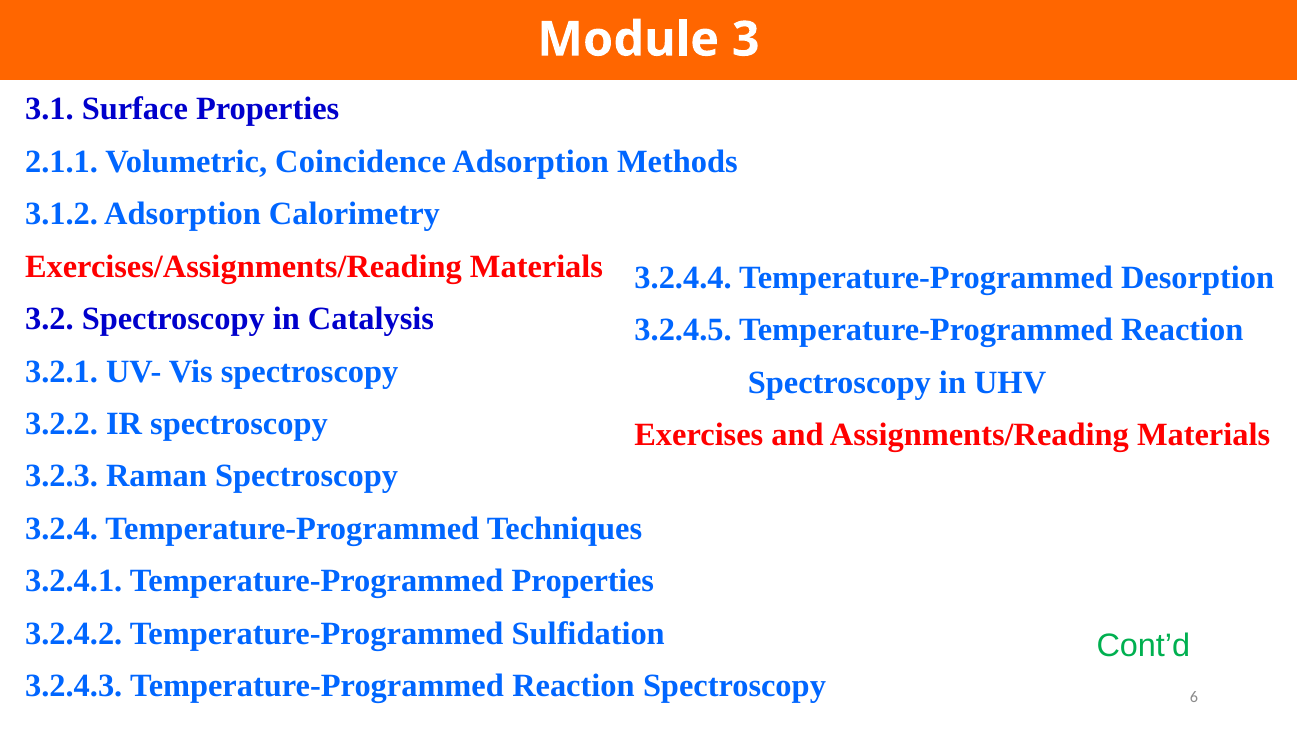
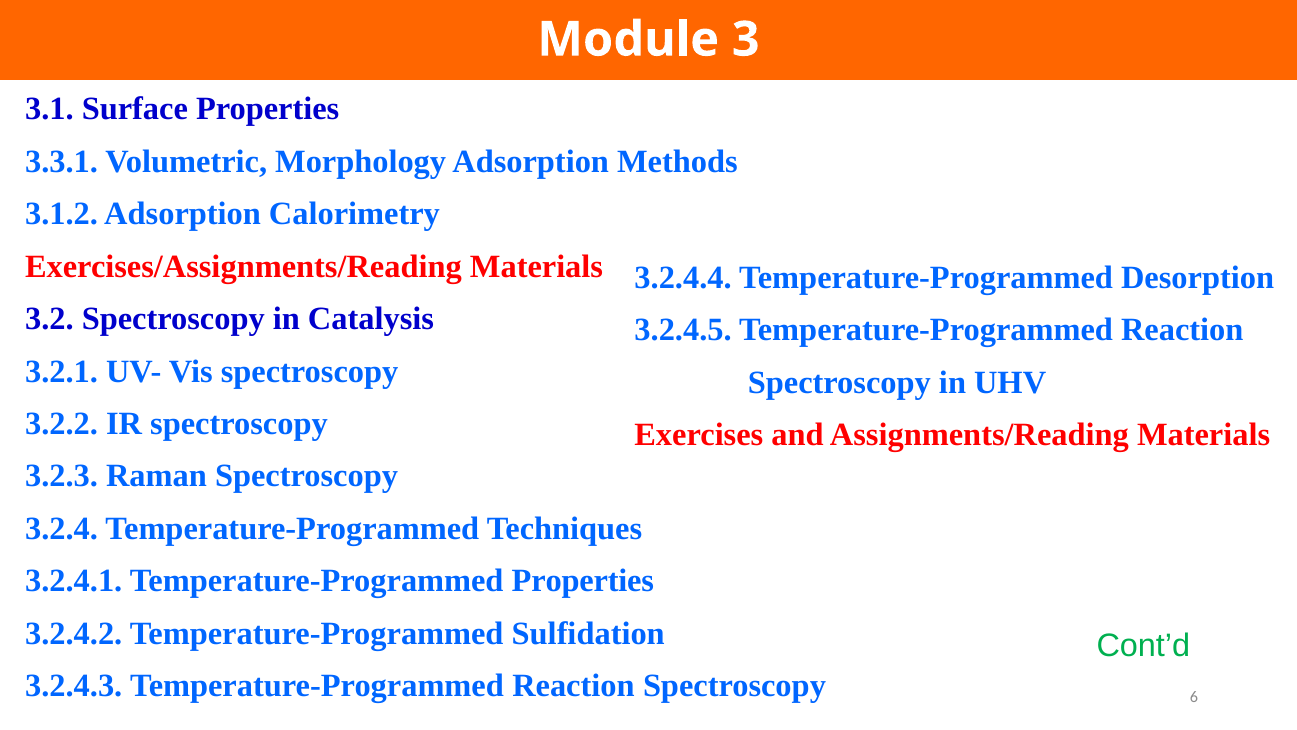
2.1.1: 2.1.1 -> 3.3.1 (62, 161)
Coincidence: Coincidence -> Morphology (361, 161)
